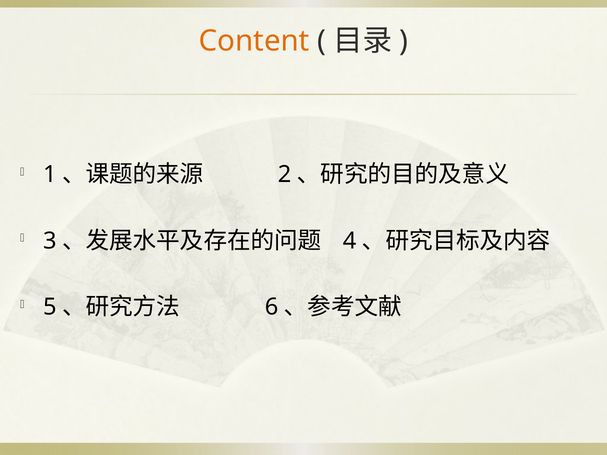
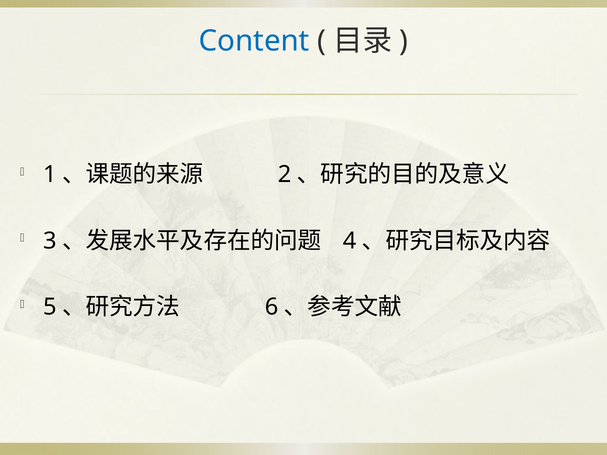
Content colour: orange -> blue (254, 41)
